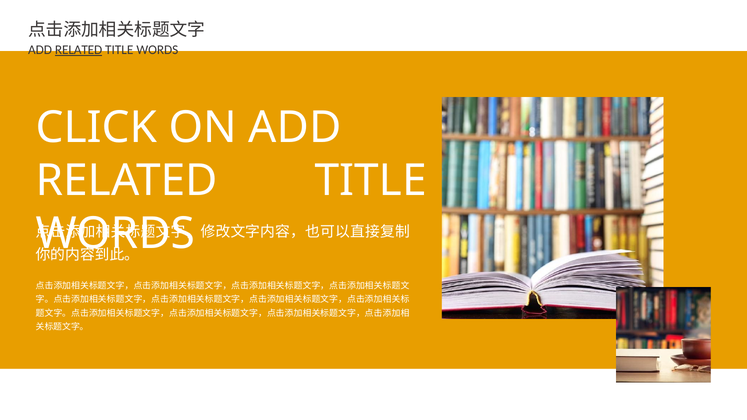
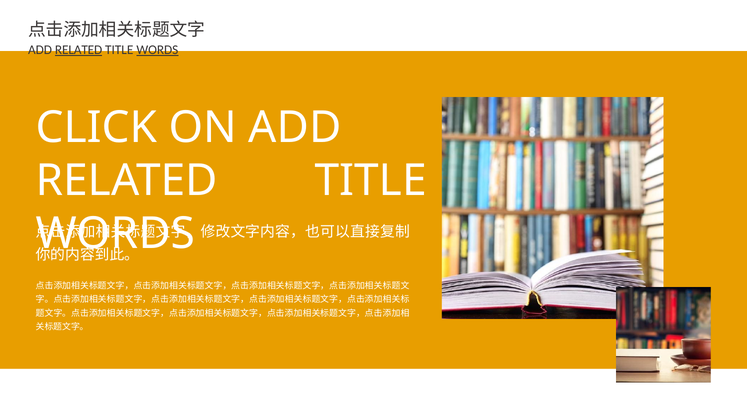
WORDS underline: none -> present (157, 50)
